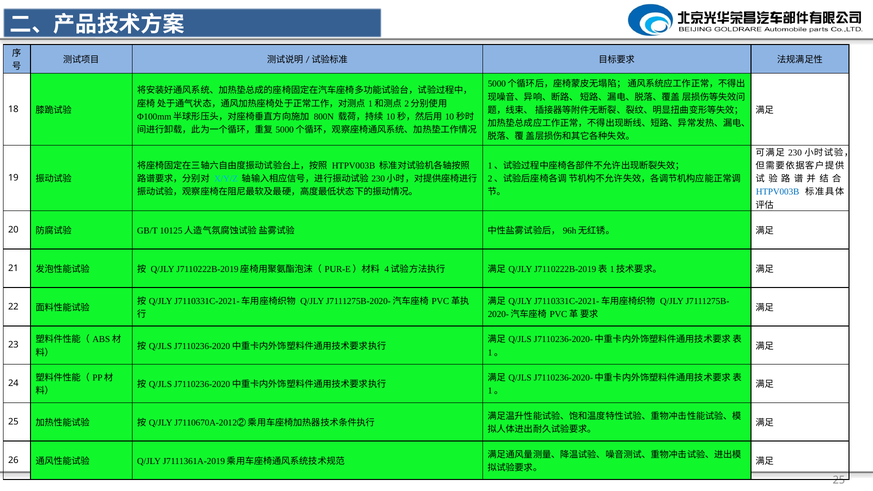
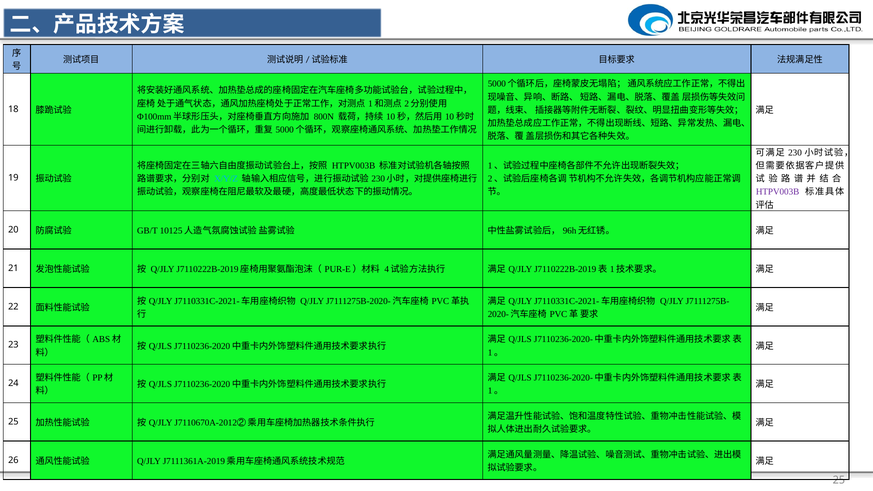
HTPV003B colour: blue -> purple (778, 192)
